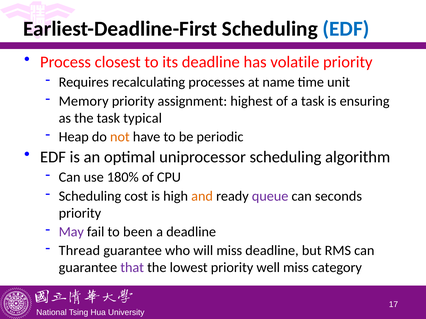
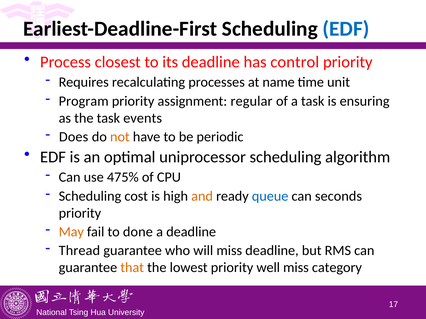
volatile: volatile -> control (295, 62)
Memory: Memory -> Program (84, 101)
highest: highest -> regular (252, 101)
typical: typical -> events (143, 118)
Heap: Heap -> Does (74, 137)
180%: 180% -> 475% (123, 178)
queue colour: purple -> blue (270, 196)
May colour: purple -> orange (71, 232)
been: been -> done (138, 232)
that colour: purple -> orange (132, 268)
